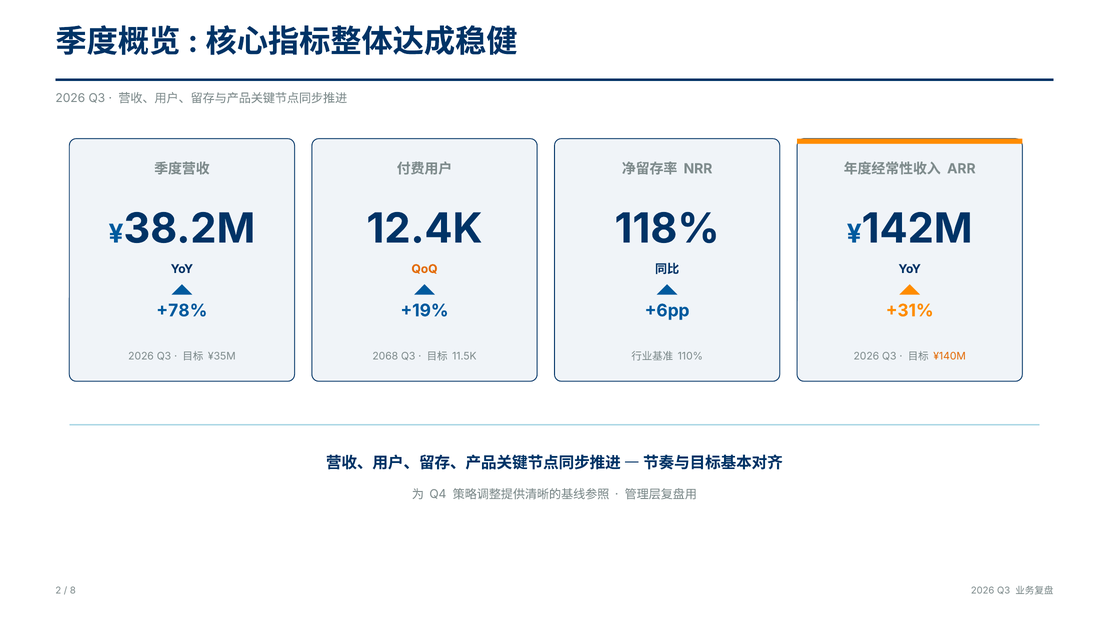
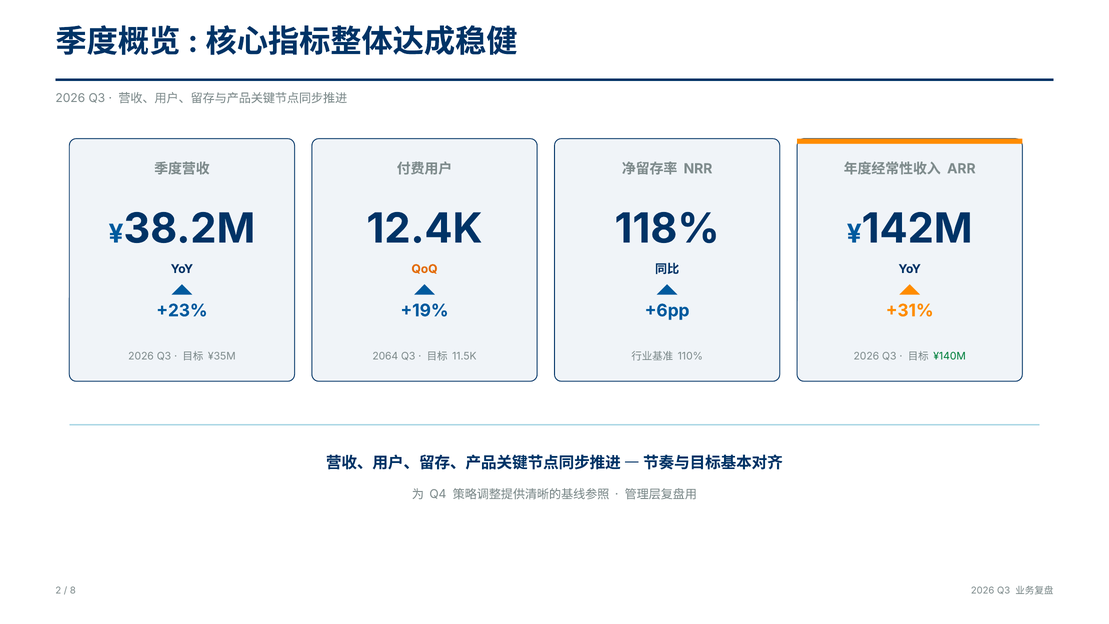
+78%: +78% -> +23% (182, 311)
2068: 2068 -> 2064 (385, 356)
¥140M colour: orange -> green (950, 356)
